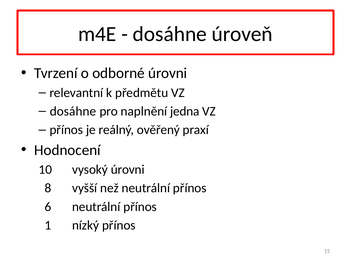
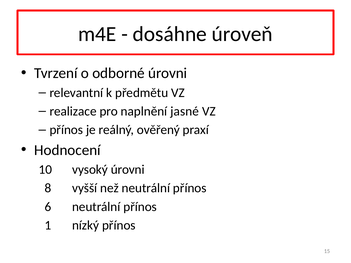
dosáhne: dosáhne -> realizace (73, 111)
jedna: jedna -> jasné (185, 111)
